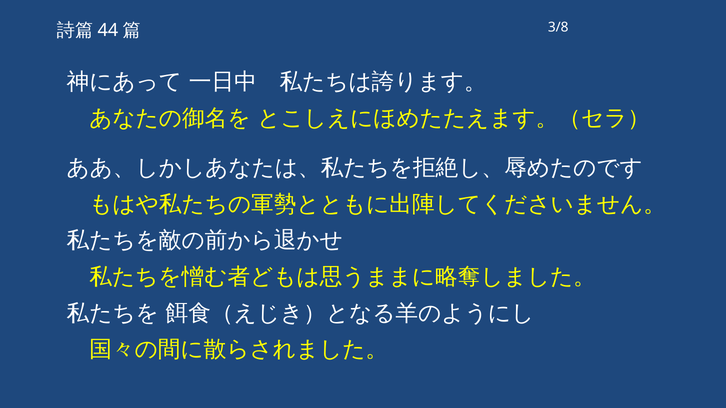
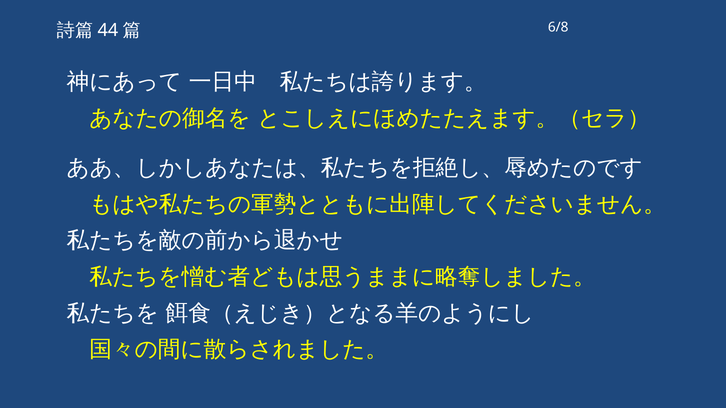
3/8: 3/8 -> 6/8 (558, 27)
